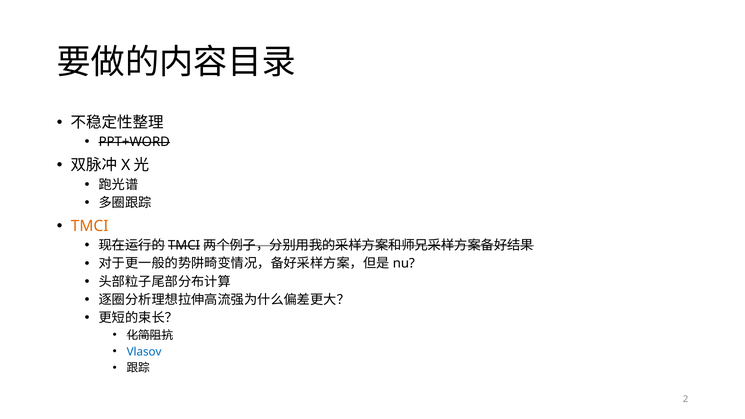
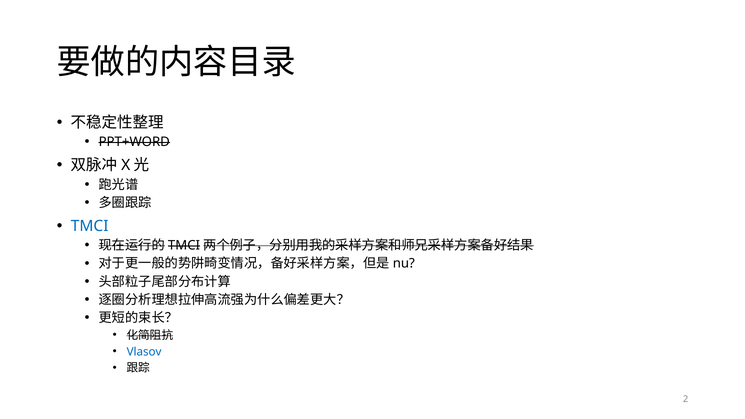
TMCI colour: orange -> blue (90, 226)
